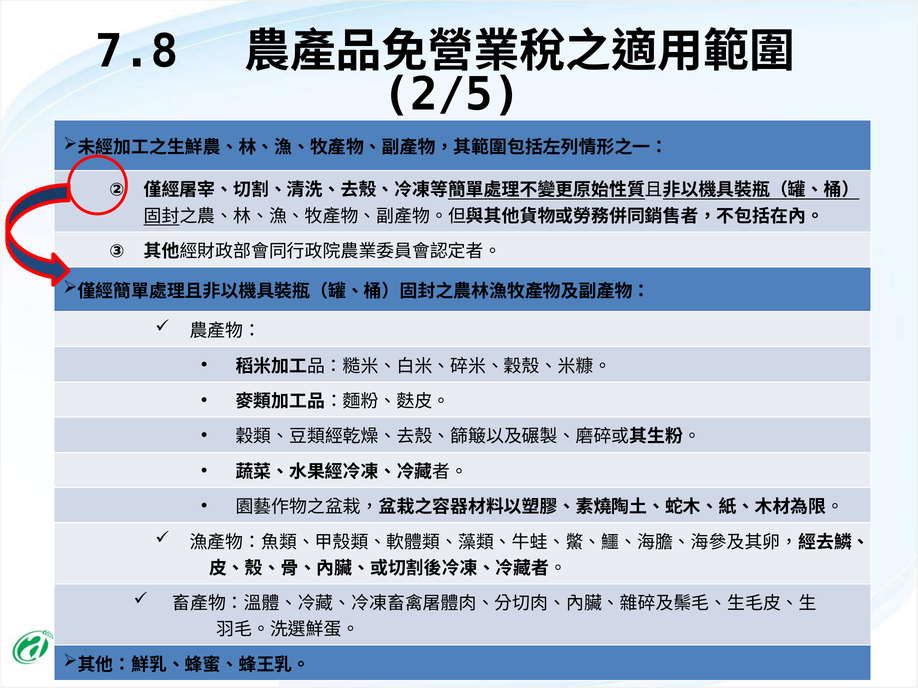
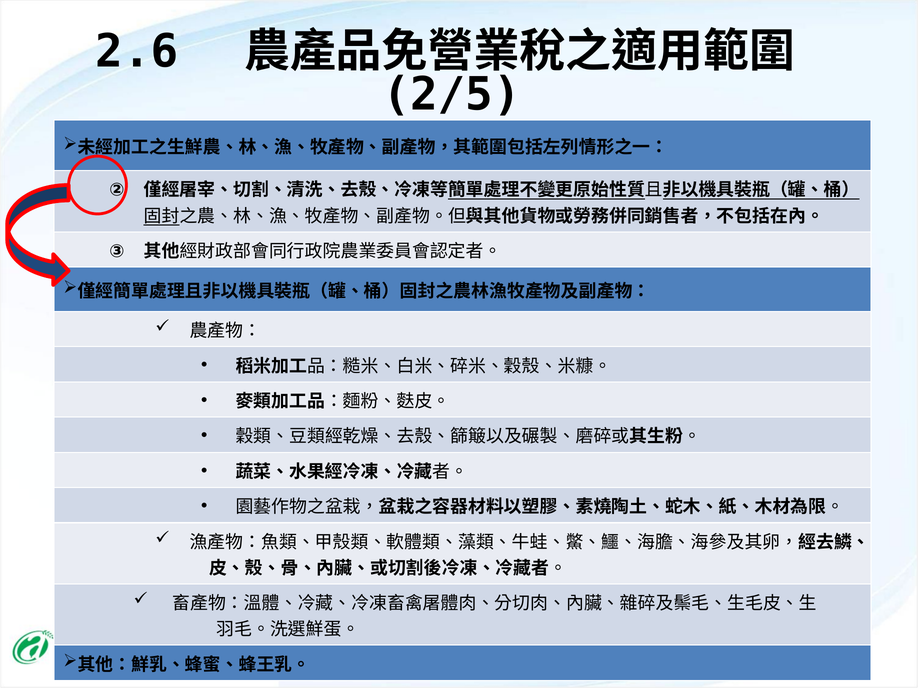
7.8: 7.8 -> 2.6 (137, 52)
